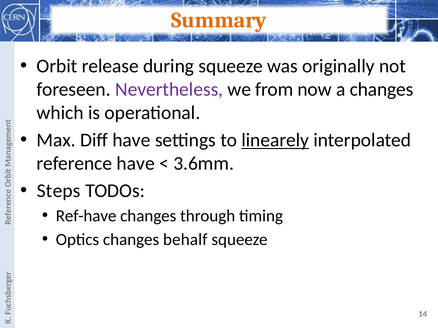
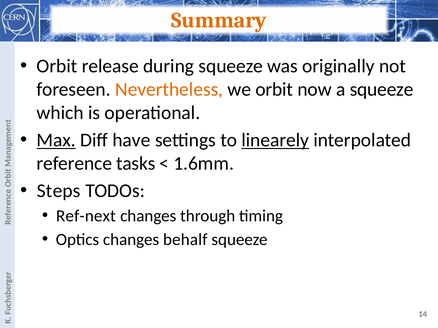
Nevertheless colour: purple -> orange (169, 90)
we from: from -> orbit (274, 90)
a changes: changes -> squeeze (382, 90)
Max underline: none -> present (56, 140)
reference have: have -> tasks (136, 164)
3.6mm: 3.6mm -> 1.6mm (204, 164)
Ref-have: Ref-have -> Ref-next (86, 216)
